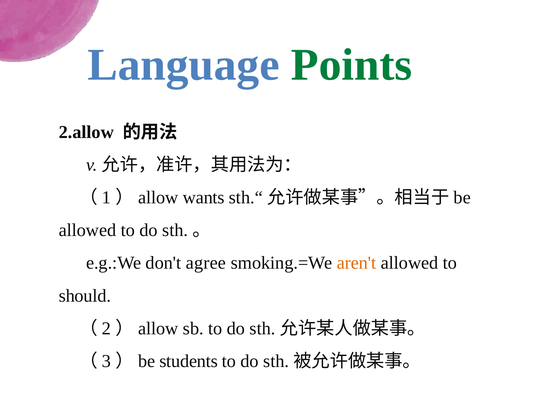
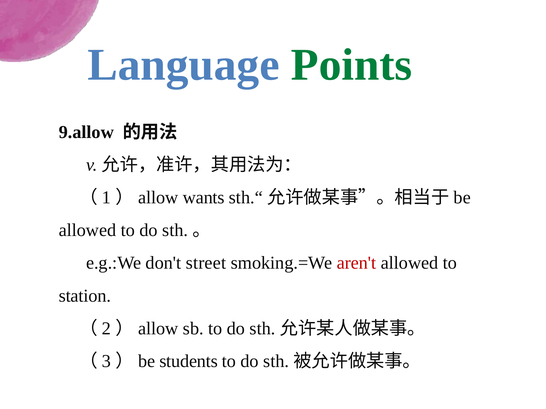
2.allow: 2.allow -> 9.allow (86, 132)
agree: agree -> street (206, 263)
aren't colour: orange -> red (356, 263)
should: should -> station (85, 296)
